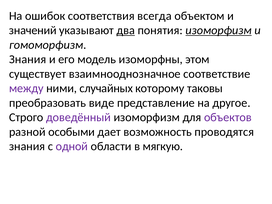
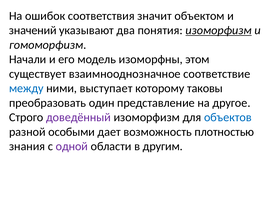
всегда: всегда -> значит (155, 16)
два underline: present -> none (126, 30)
Знания: Знания -> Начали (28, 59)
между colour: purple -> blue (26, 88)
случайных: случайных -> выступает (106, 88)
виде: виде -> один (102, 103)
объектов colour: purple -> blue (228, 117)
проводятся: проводятся -> плотностью (224, 132)
мягкую: мягкую -> другим (163, 146)
